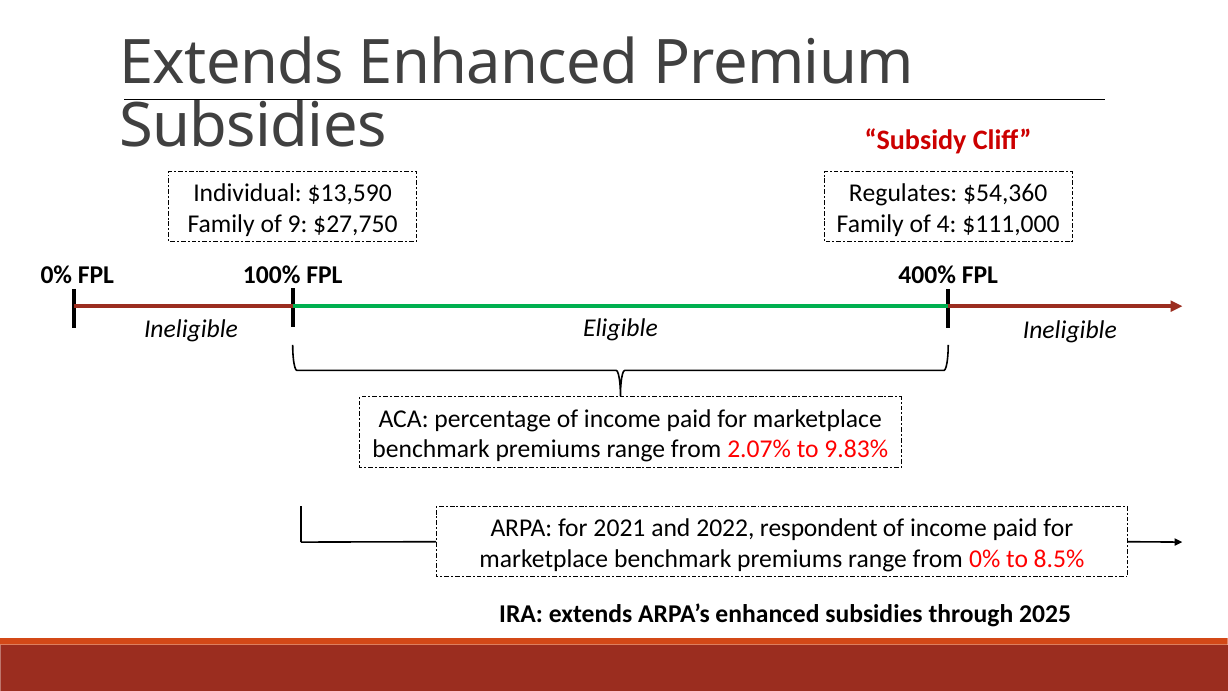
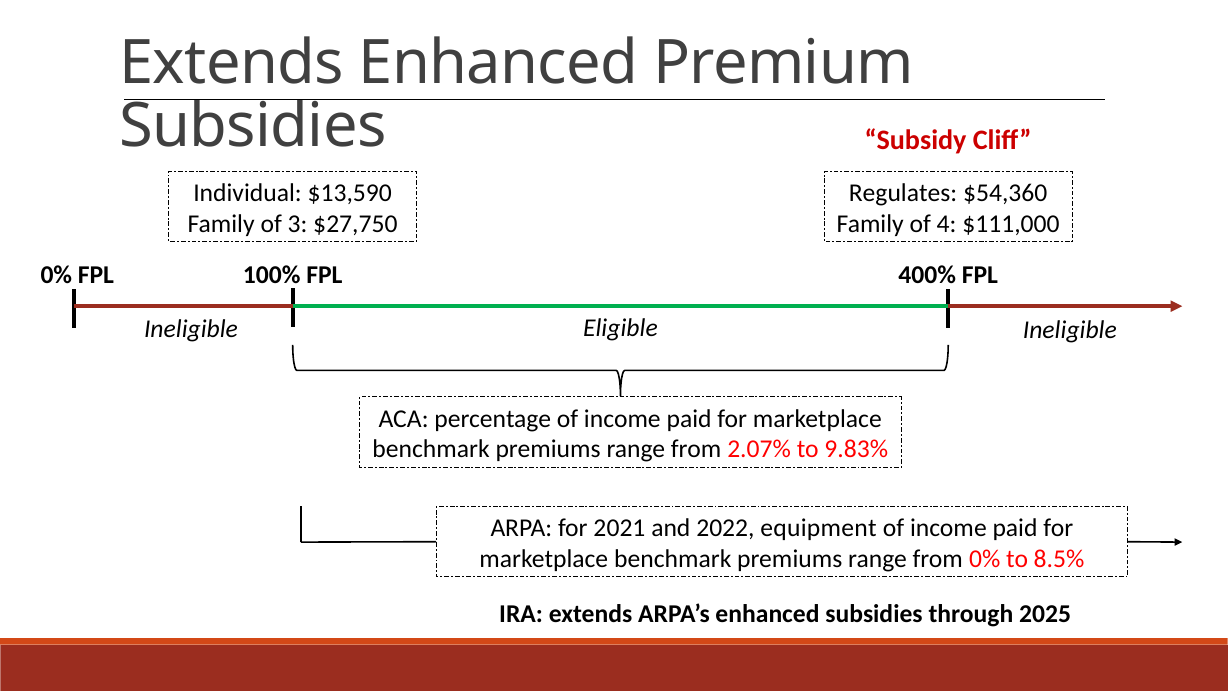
9: 9 -> 3 (298, 224)
respondent: respondent -> equipment (819, 528)
